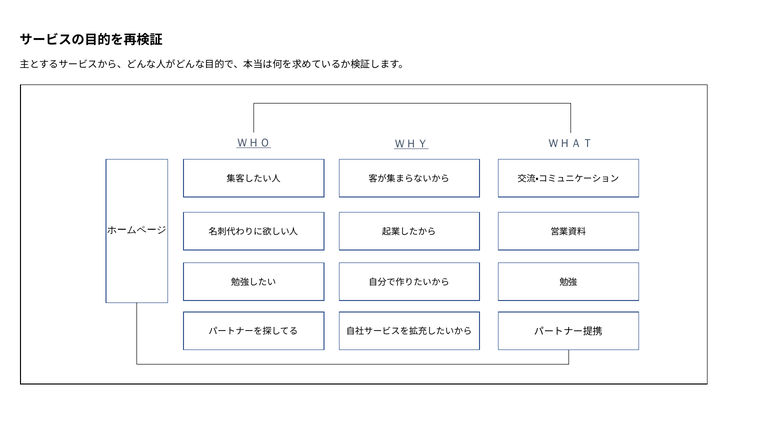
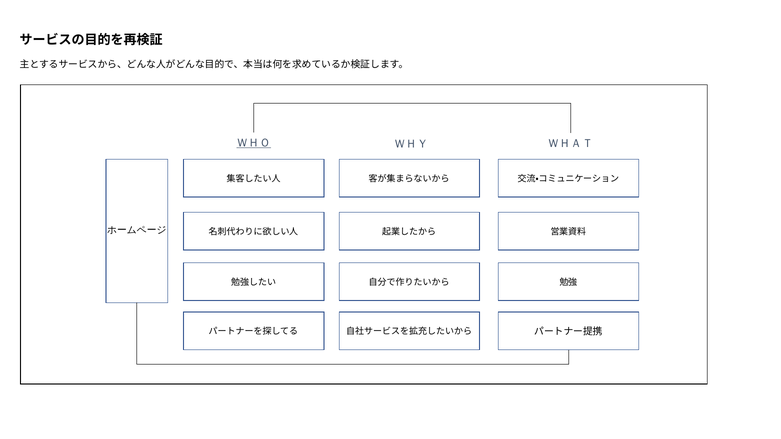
ＷＨＹ underline: present -> none (411, 144)
